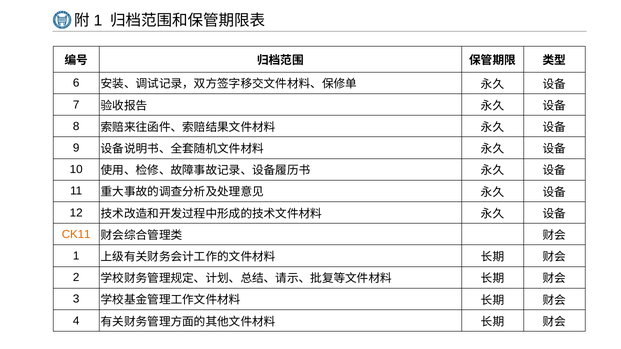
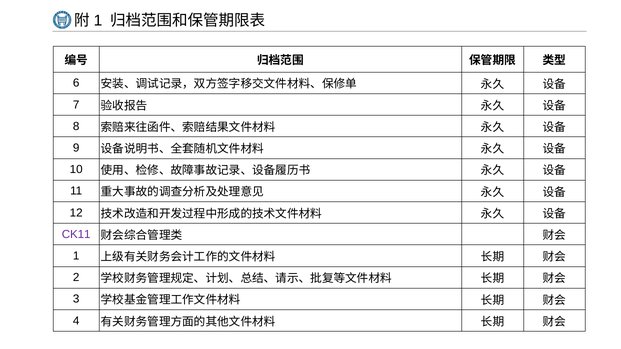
CK11 colour: orange -> purple (76, 235)
